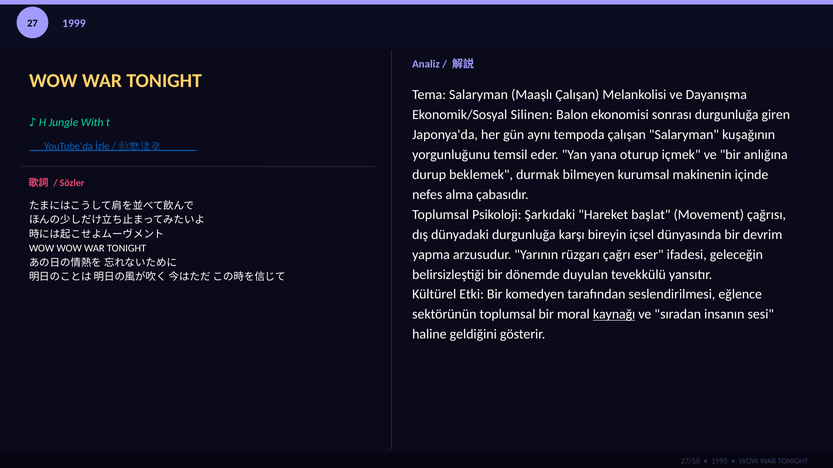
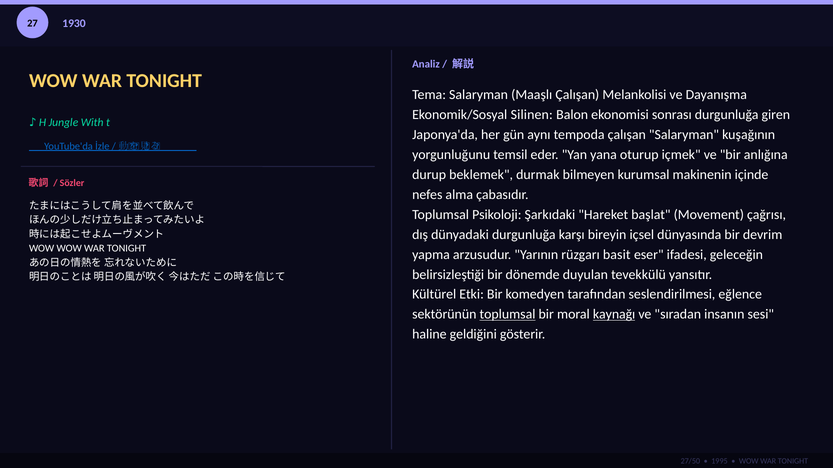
1999: 1999 -> 1930 (74, 24)
çağrı: çağrı -> basit (617, 255)
toplumsal underline: none -> present (507, 315)
